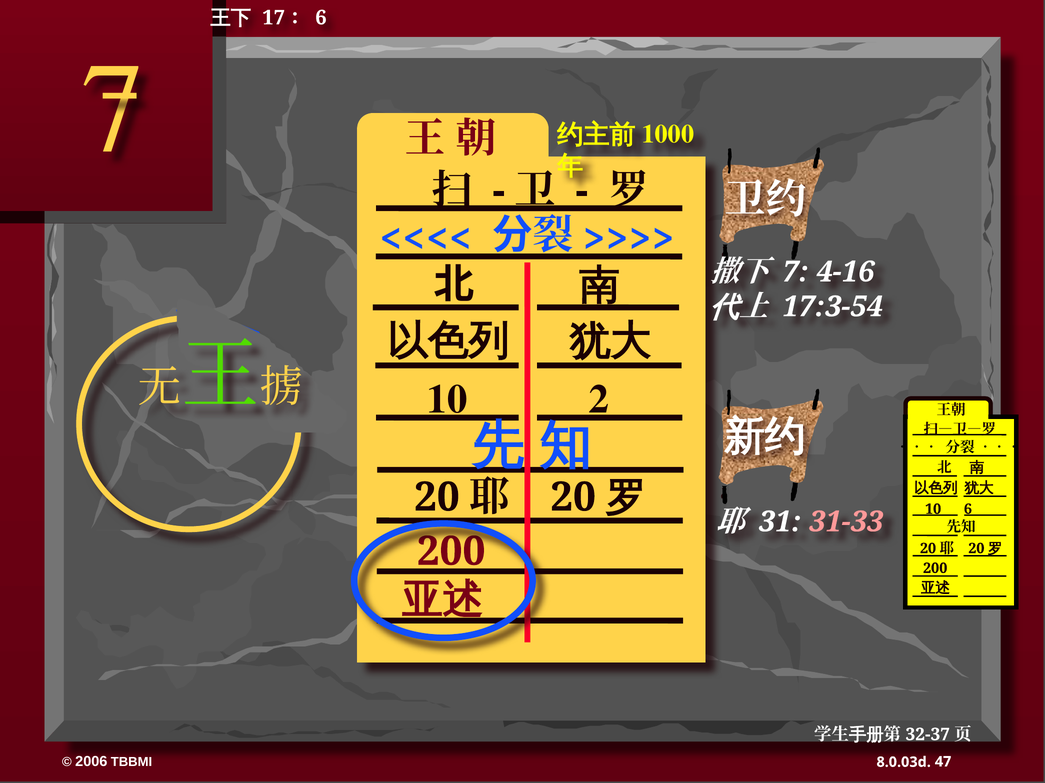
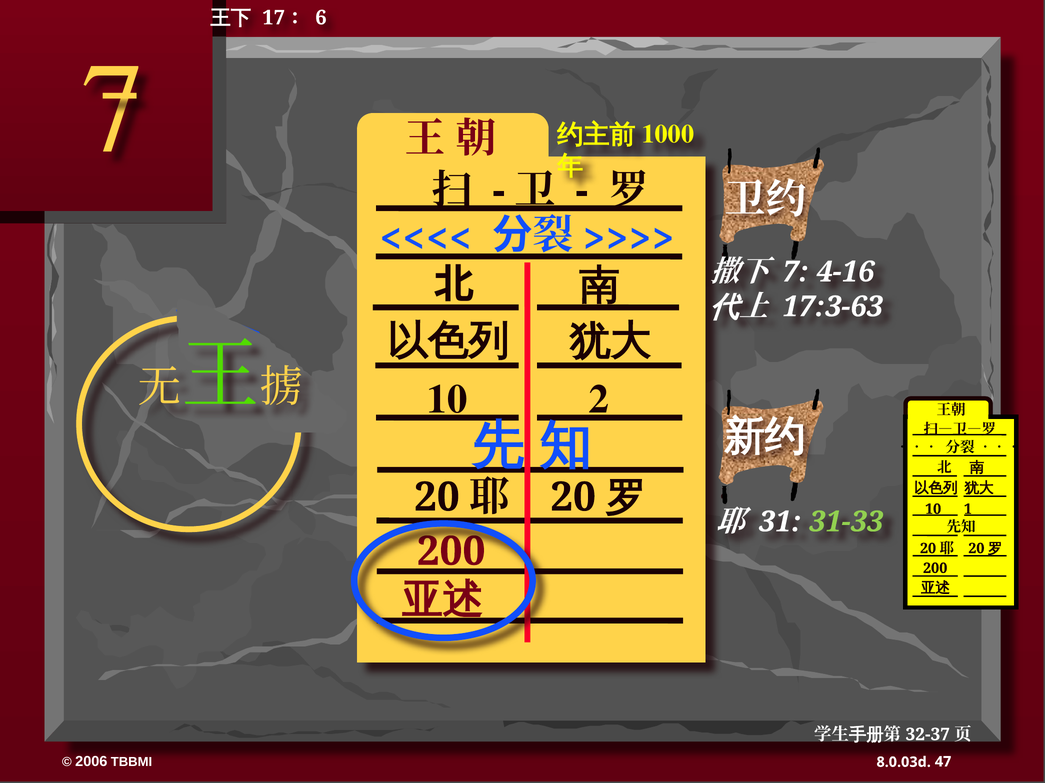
17:3-54: 17:3-54 -> 17:3-63 (833, 307)
6: 6 -> 1 (968, 510)
31-33 colour: pink -> light green (846, 522)
